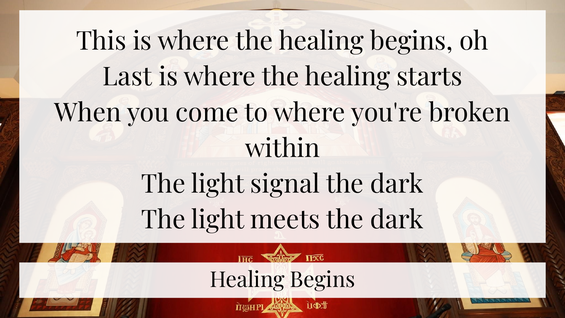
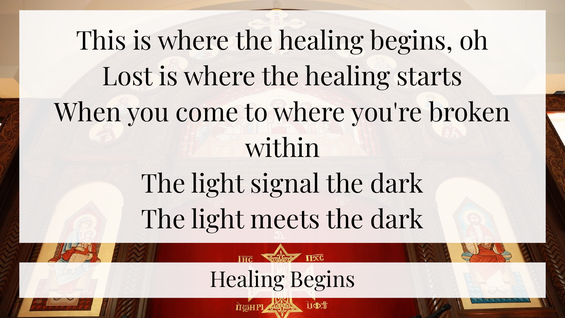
Last: Last -> Lost (127, 77)
